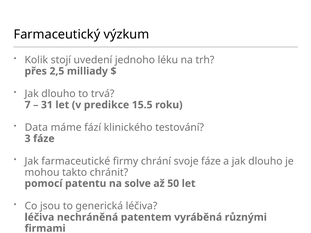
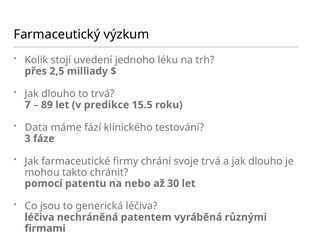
31: 31 -> 89 (47, 105)
svoje fáze: fáze -> trvá (211, 161)
solve: solve -> nebo (138, 184)
50: 50 -> 30 (173, 184)
